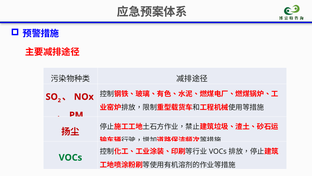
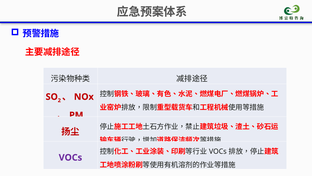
VOCs colour: green -> purple (70, 157)
